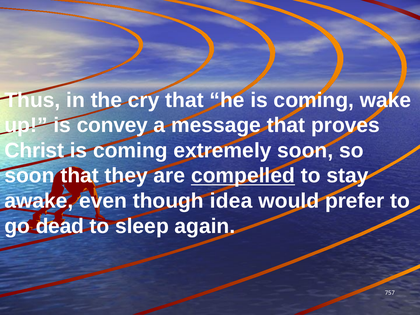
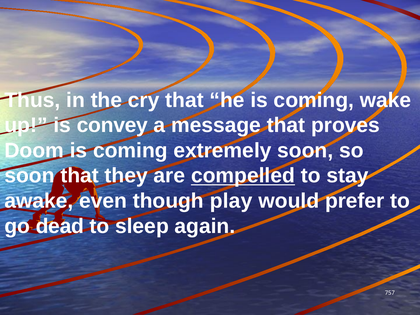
Christ: Christ -> Doom (34, 151)
idea: idea -> play (231, 201)
